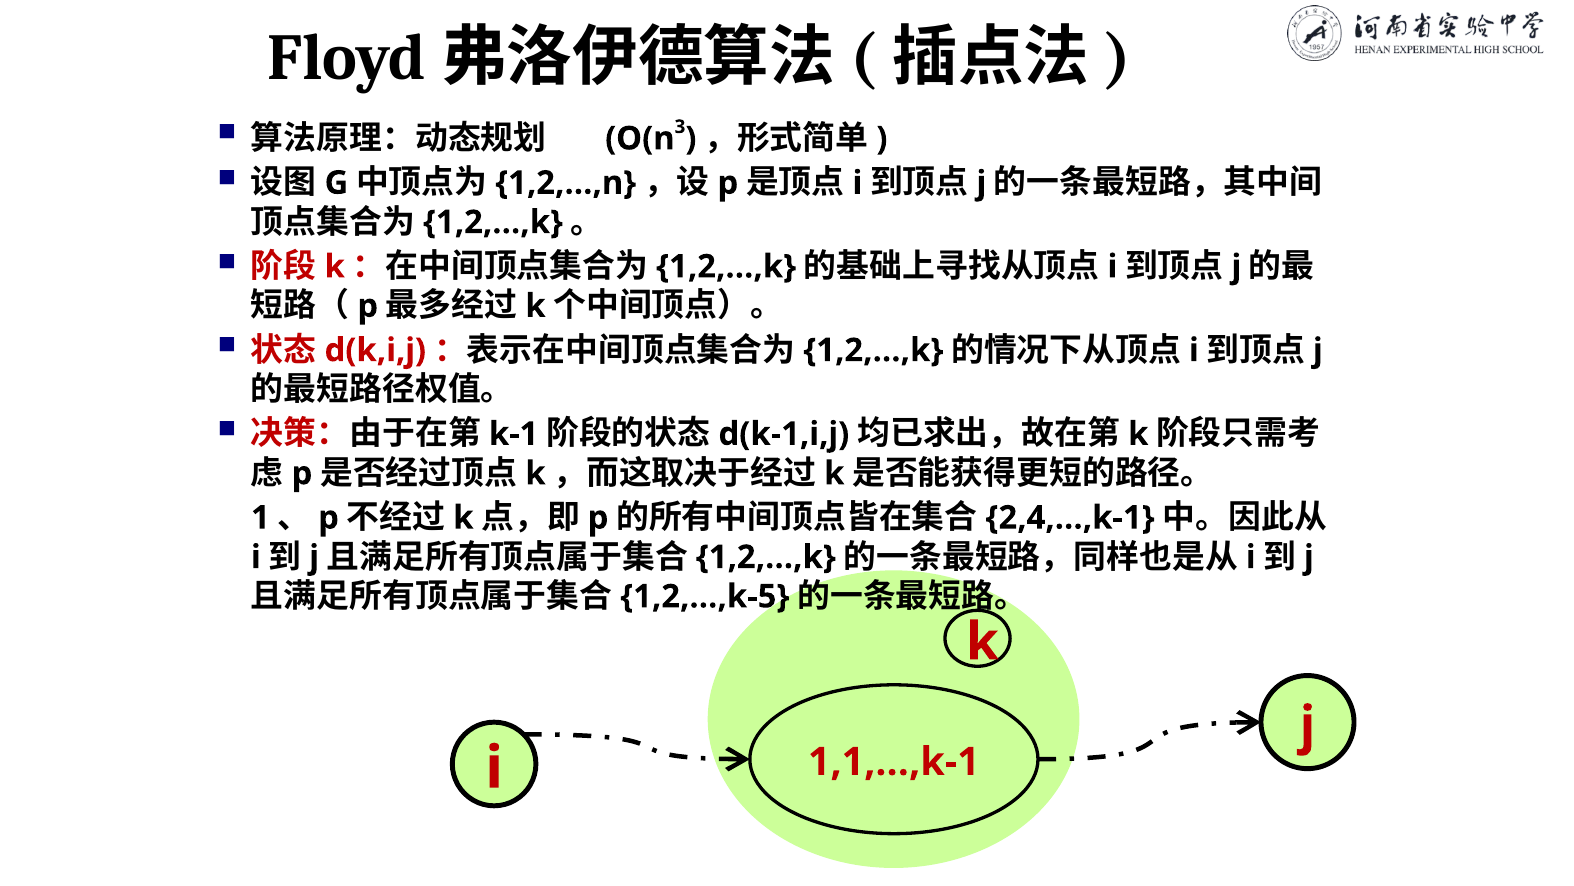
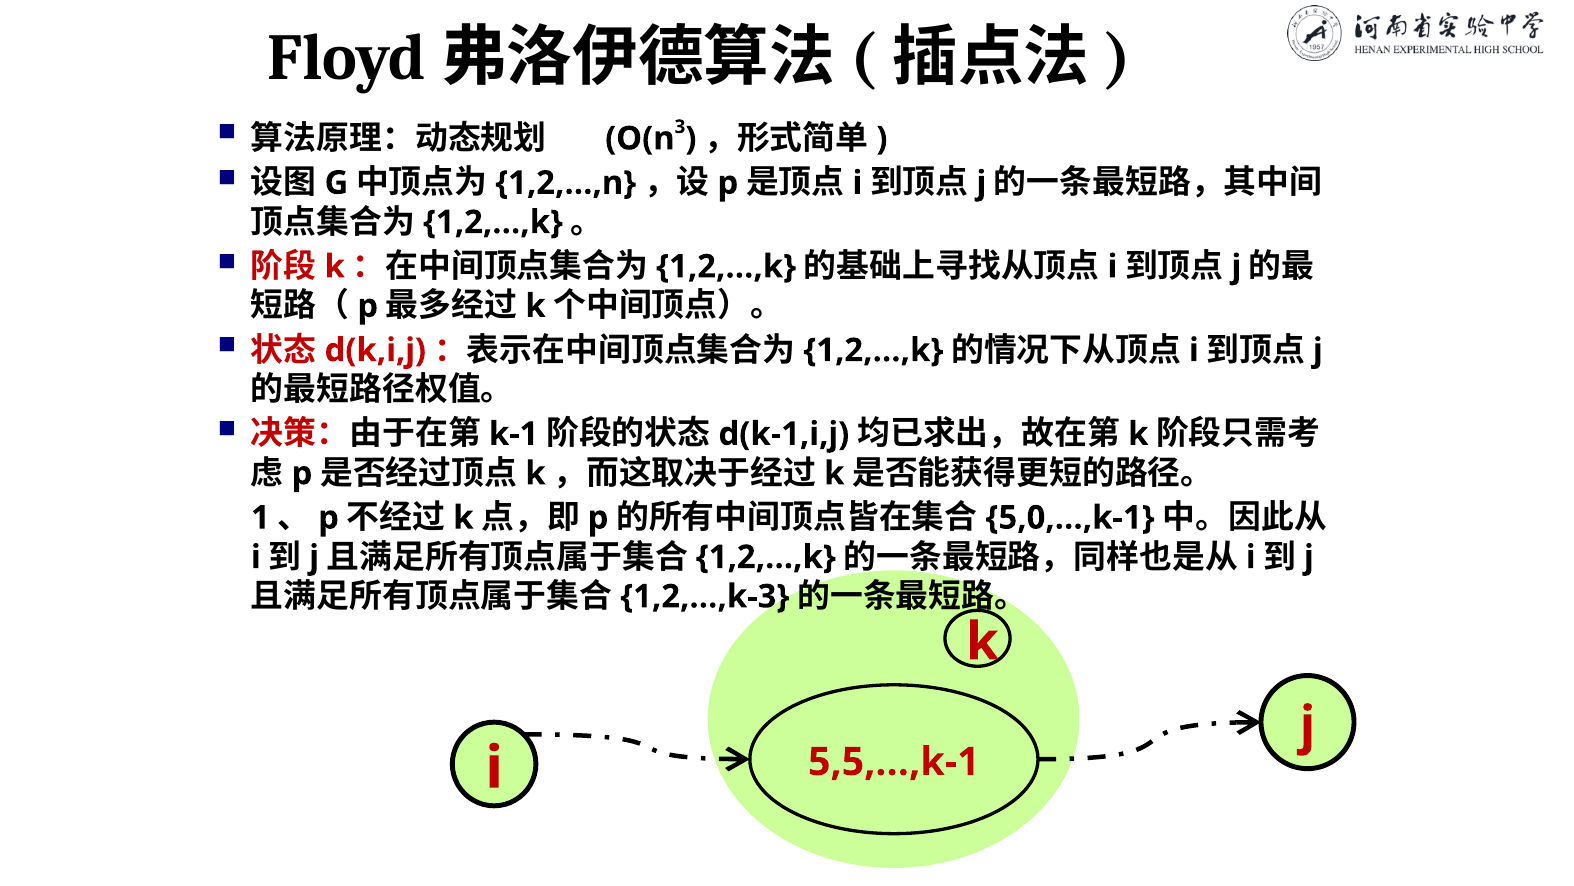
2,4,…,k-1: 2,4,…,k-1 -> 5,0,…,k-1 (1070, 517)
1,2,…,k-5: 1,2,…,k-5 -> 1,2,…,k-3 (705, 596)
1,1,…,k-1: 1,1,…,k-1 -> 5,5,…,k-1 (894, 761)
